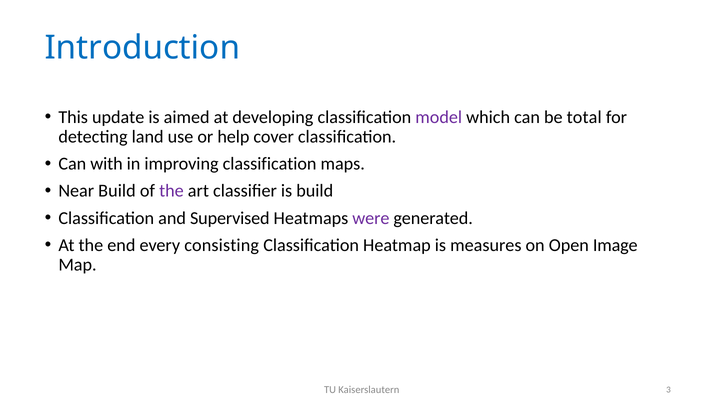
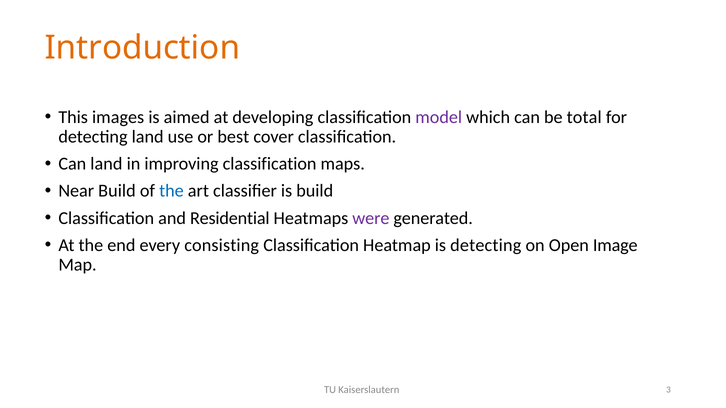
Introduction colour: blue -> orange (142, 48)
update: update -> images (118, 117)
help: help -> best (233, 137)
Can with: with -> land (106, 164)
the colour: purple -> blue (171, 191)
Supervised: Supervised -> Residential (230, 218)
is measures: measures -> detecting (486, 245)
